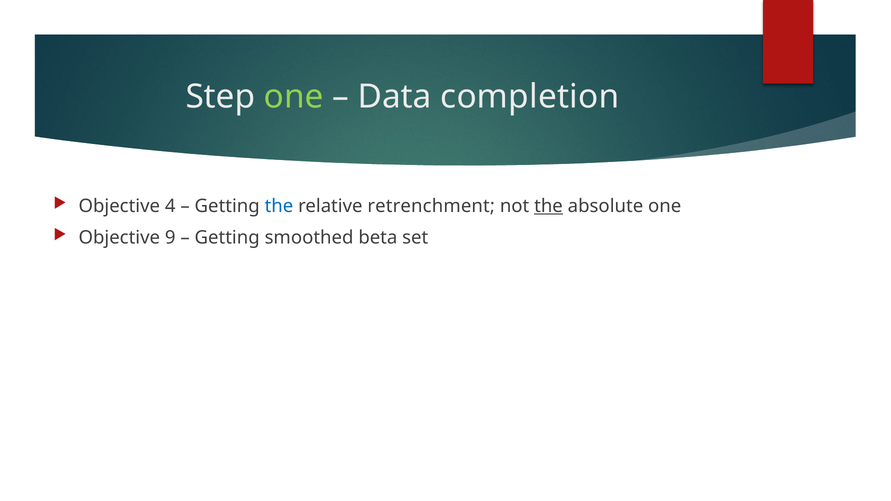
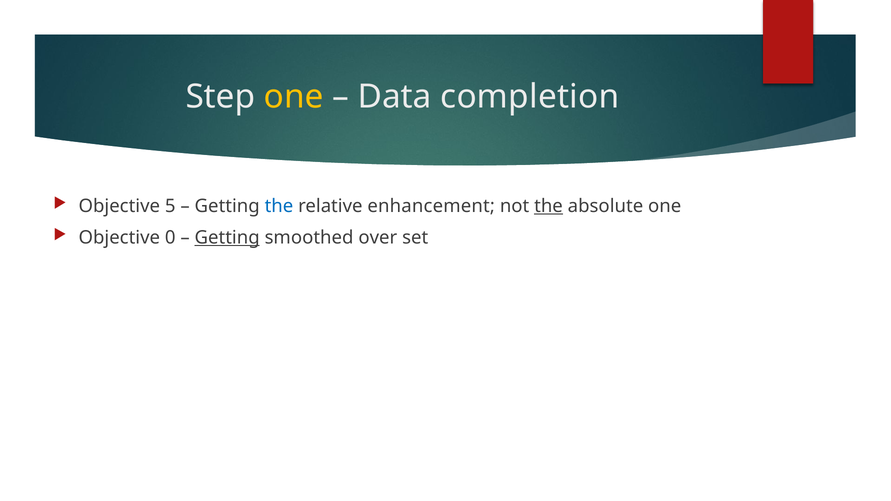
one colour: light green -> yellow (294, 97)
4: 4 -> 5 (170, 206)
retrenchment: retrenchment -> enhancement (431, 206)
9: 9 -> 0 (170, 238)
Getting underline: none -> present (227, 238)
beta: beta -> over (378, 238)
